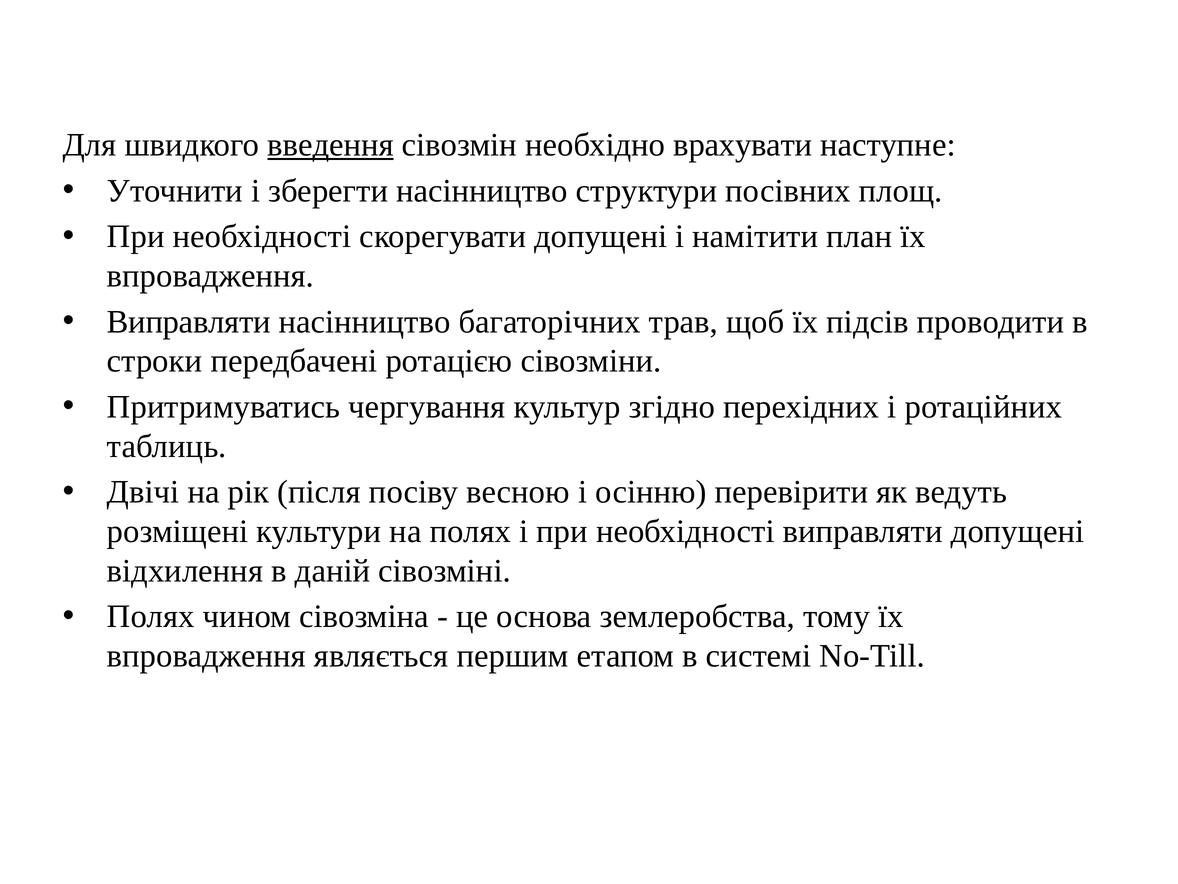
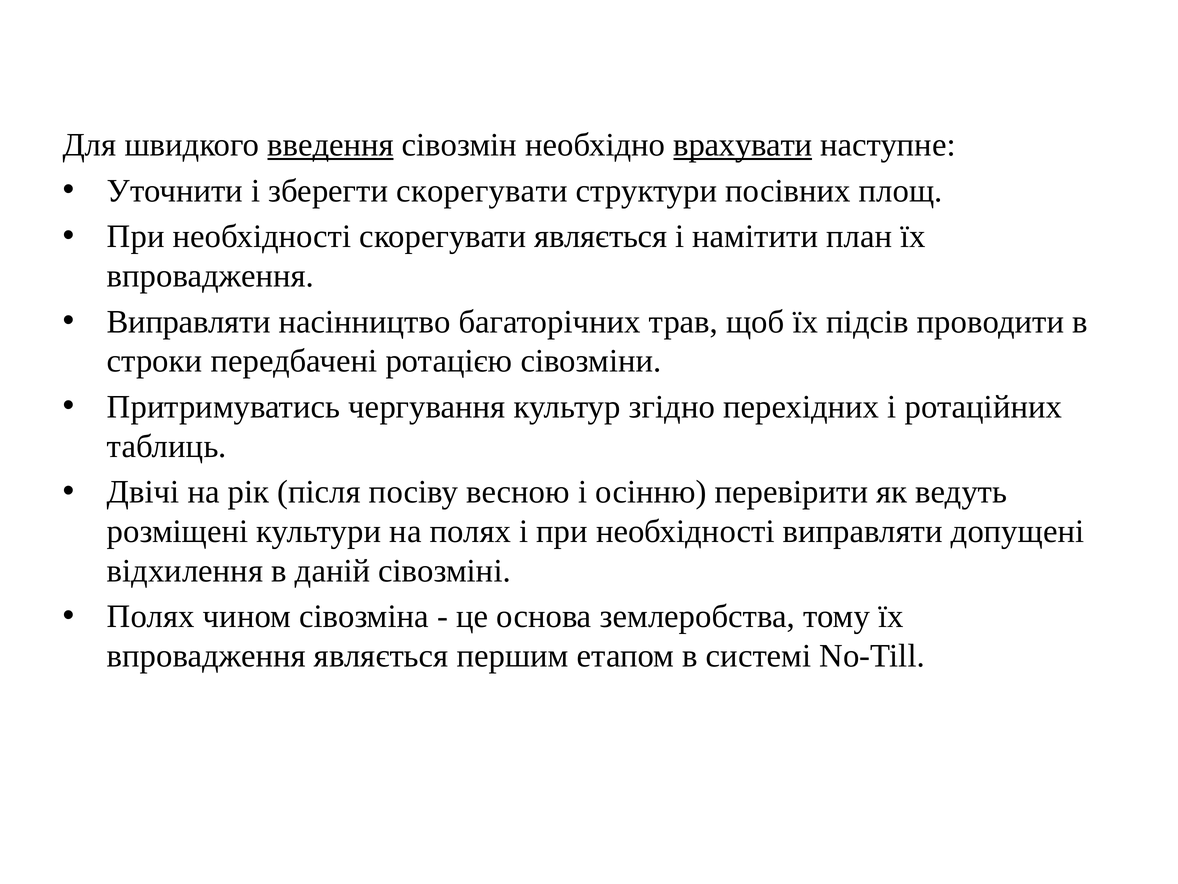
врахувати underline: none -> present (743, 145)
зберегти насінництво: насінництво -> скорегувати (482, 191)
скорегувати допущені: допущені -> являється (601, 237)
